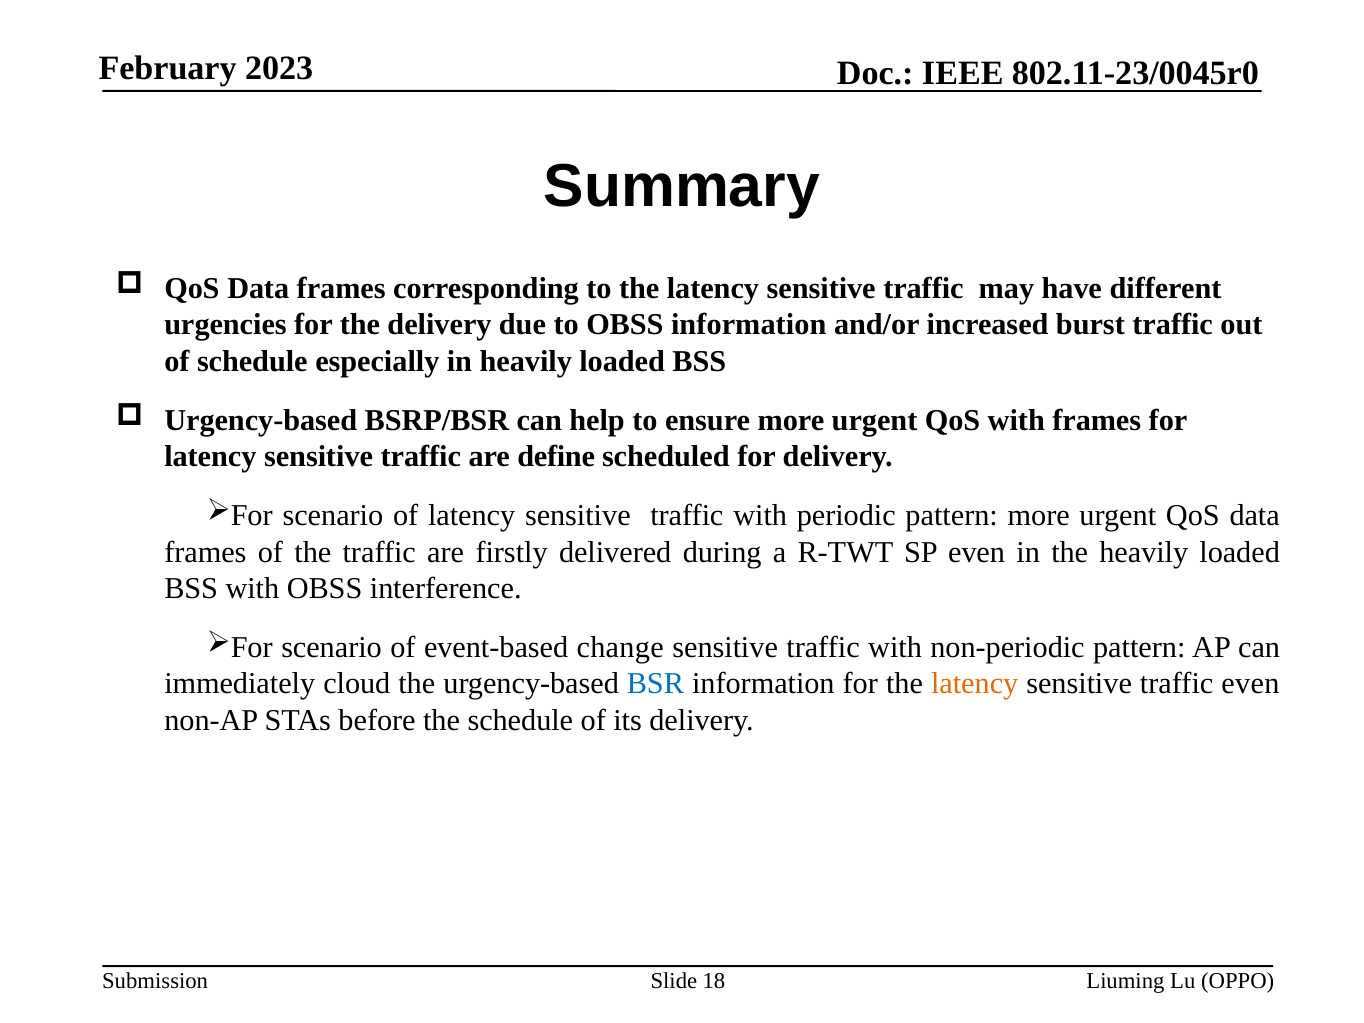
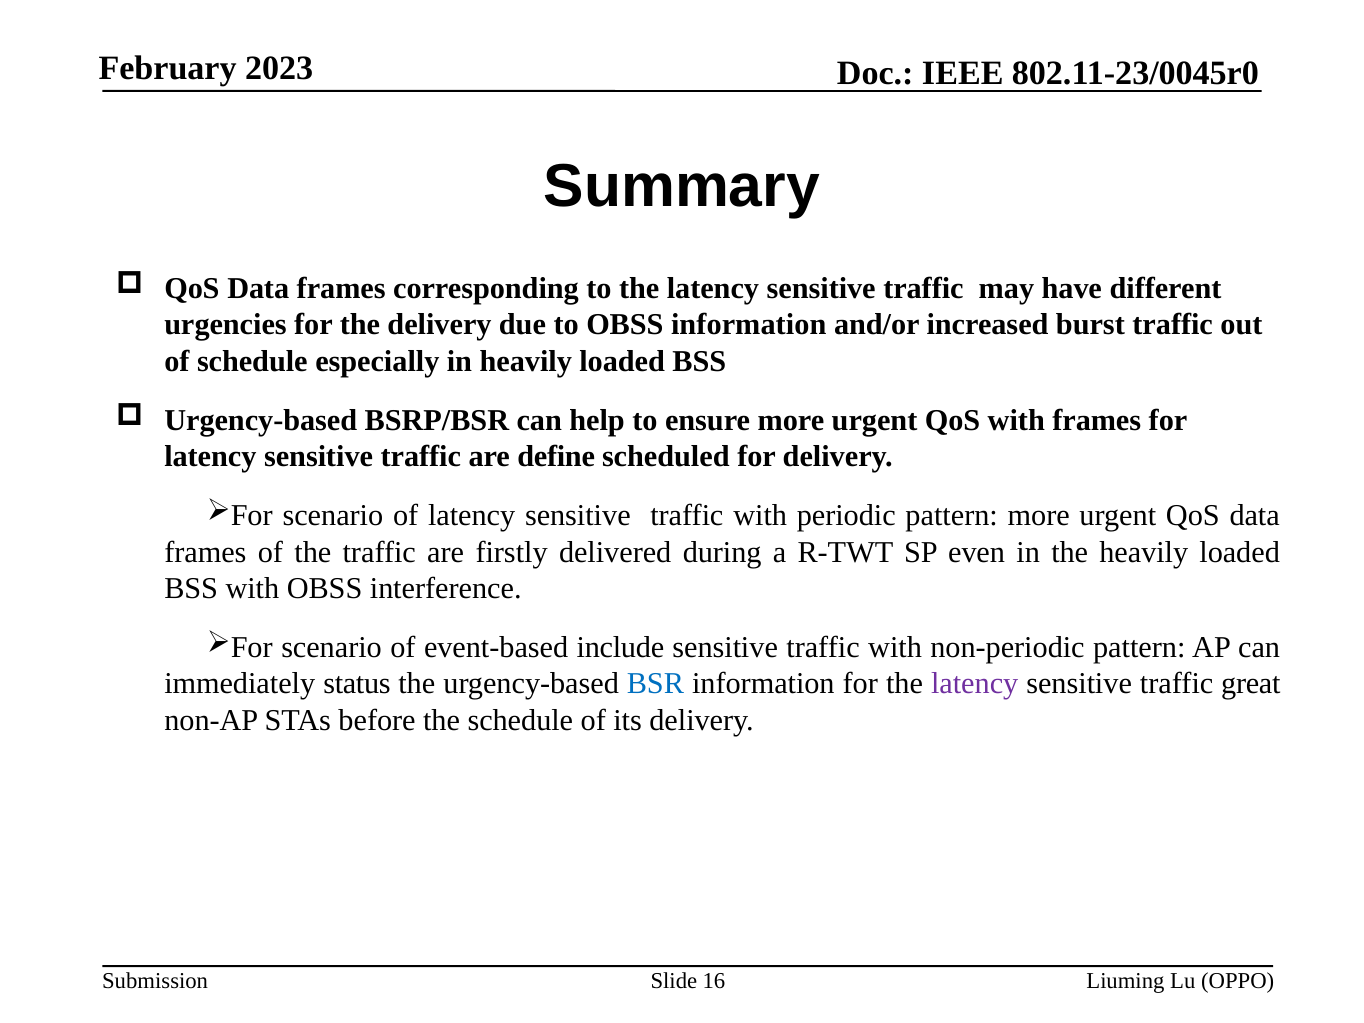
change: change -> include (620, 648)
cloud: cloud -> status (357, 684)
latency colour: orange -> purple (975, 684)
traffic even: even -> great (1251, 684)
18: 18 -> 16 (714, 981)
